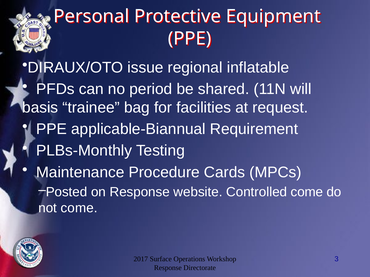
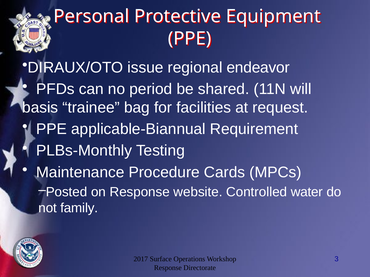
inflatable: inflatable -> endeavor (258, 68)
Controlled come: come -> water (307, 192)
not come: come -> family (79, 208)
